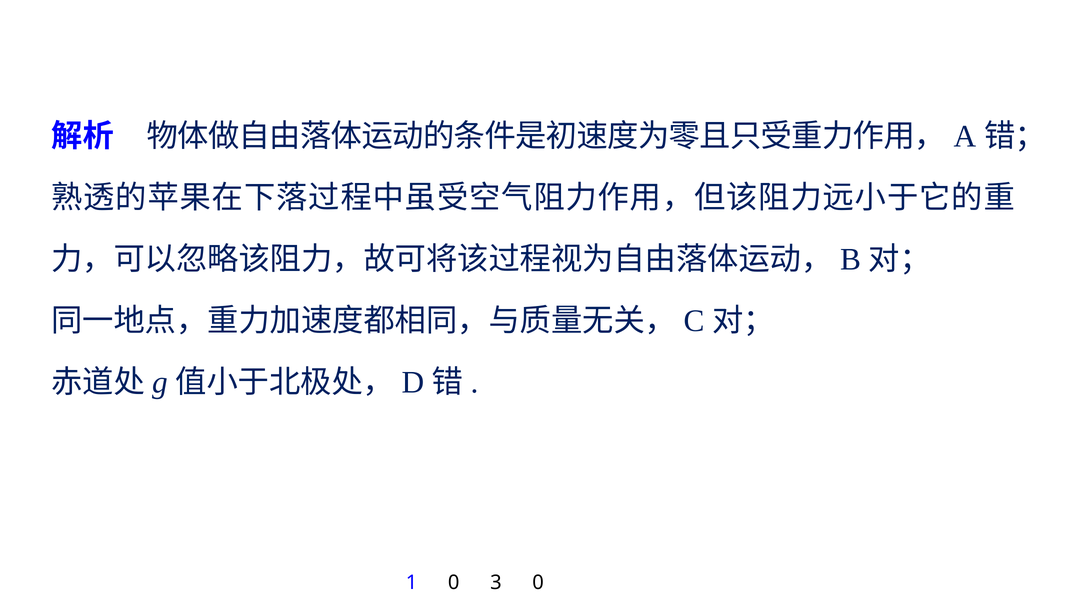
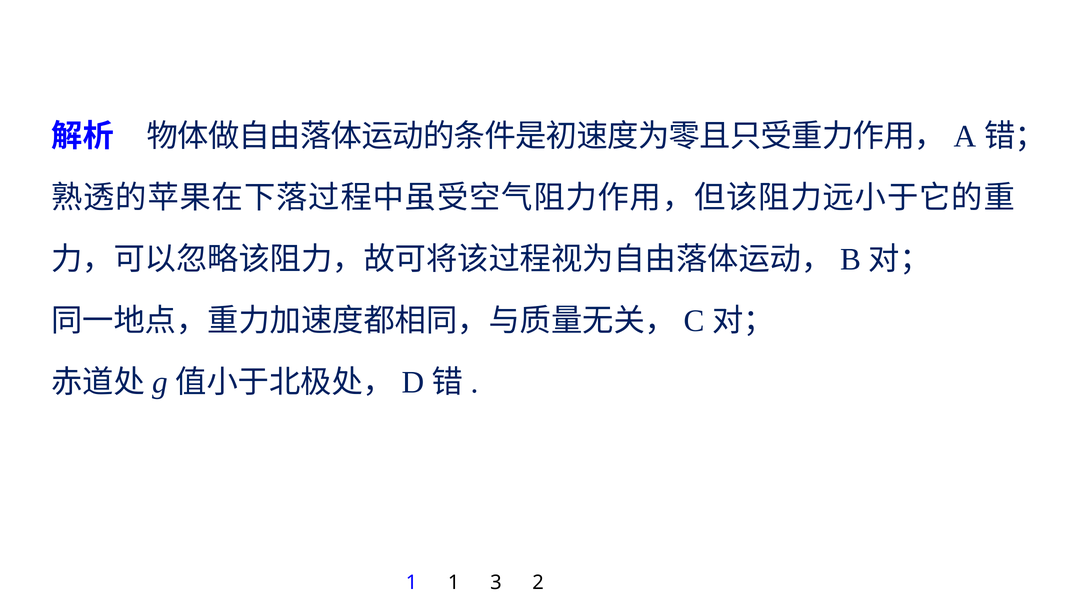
1 0: 0 -> 1 (454, 582)
3 0: 0 -> 2 (538, 582)
